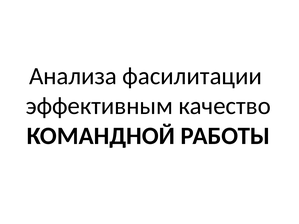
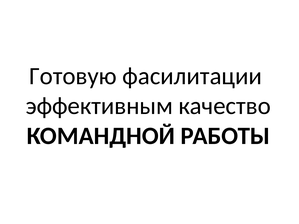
Анализа: Анализа -> Готовую (73, 76)
